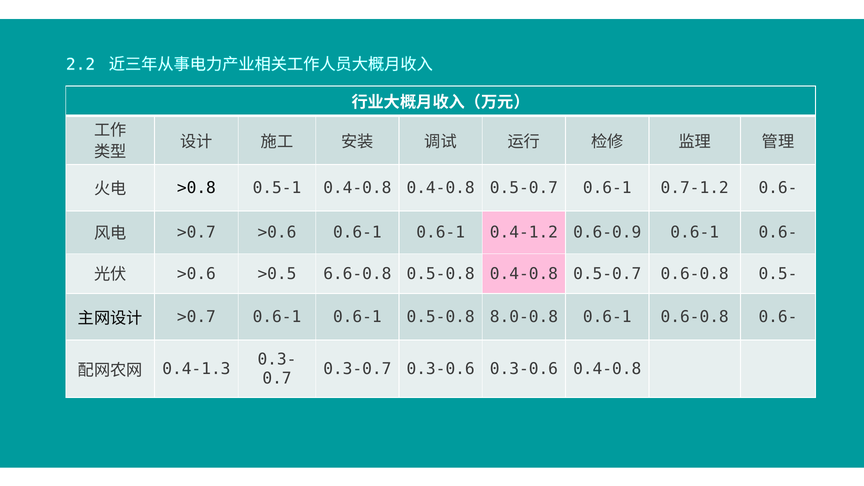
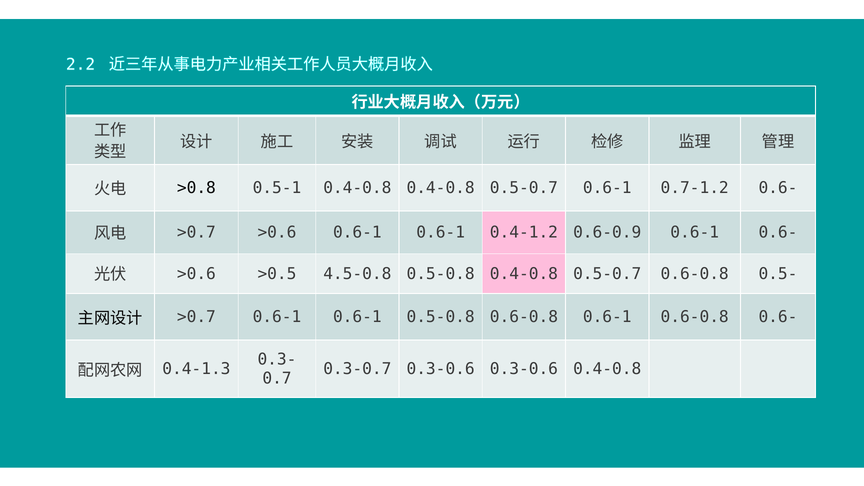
6.6-0.8: 6.6-0.8 -> 4.5-0.8 (357, 274)
0.5-0.8 8.0-0.8: 8.0-0.8 -> 0.6-0.8 (524, 317)
